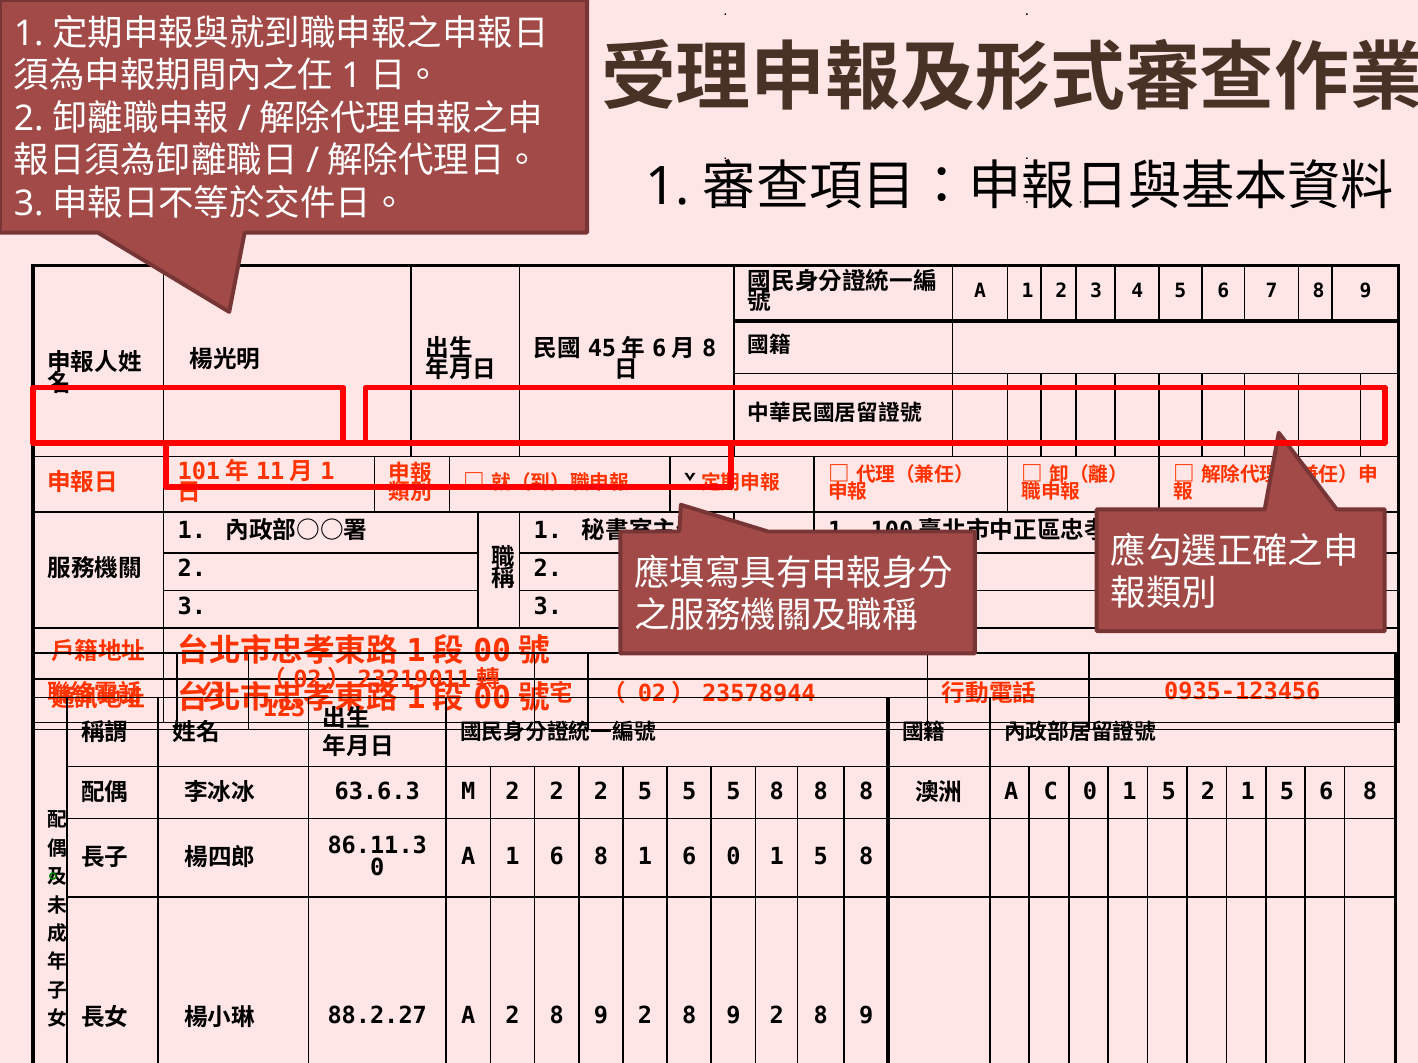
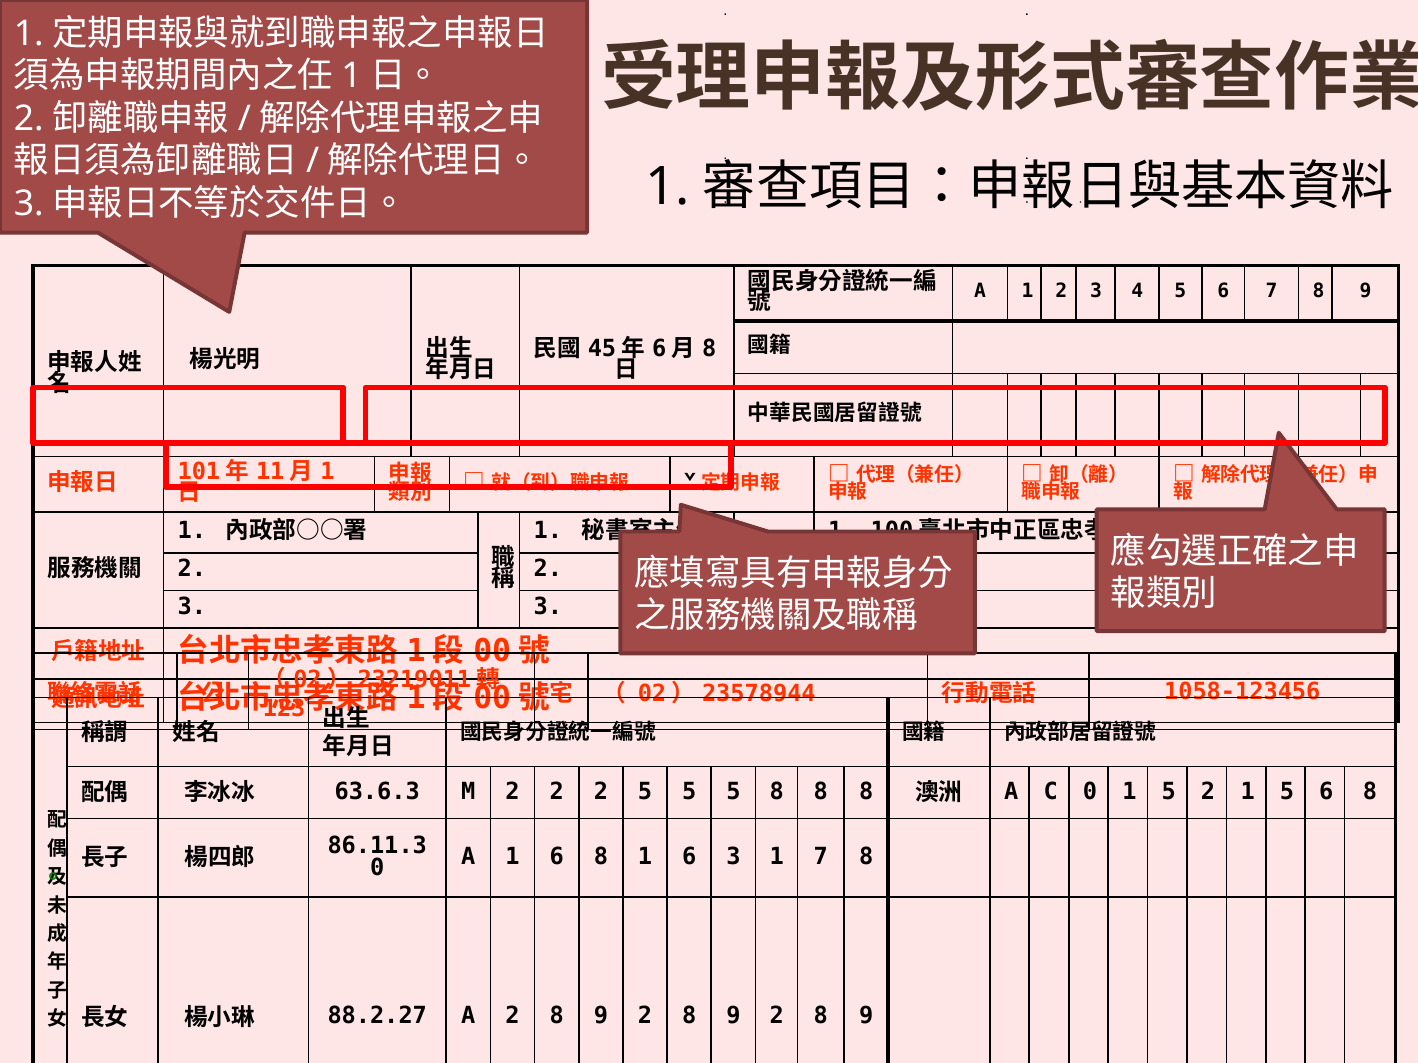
0935-123456: 0935-123456 -> 1058-123456 (1242, 692)
6 0: 0 -> 3 (733, 857)
5: 5 -> 7 (821, 857)
